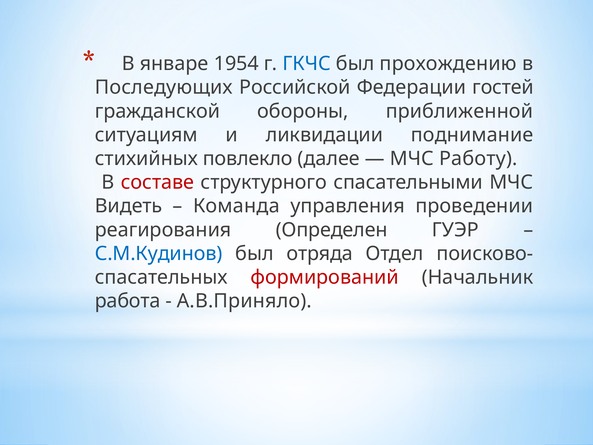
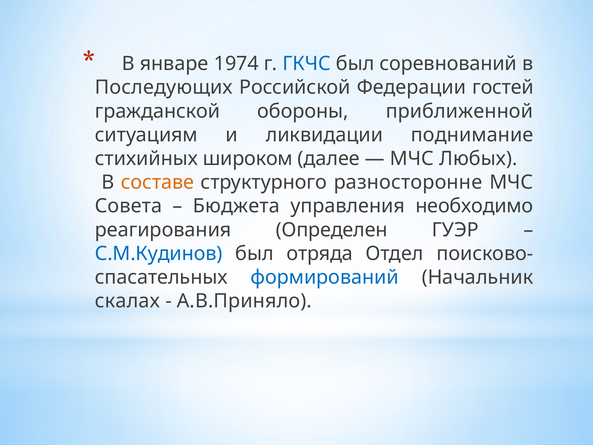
1954: 1954 -> 1974 (236, 64)
прохождению: прохождению -> соревнований (448, 64)
повлекло: повлекло -> широком (248, 159)
Работу: Работу -> Любых (478, 159)
составе colour: red -> orange (158, 182)
спасательными: спасательными -> разносторонне (408, 182)
Видеть: Видеть -> Совета (128, 206)
Команда: Команда -> Бюджета (236, 206)
проведении: проведении -> необходимо (474, 206)
формирований colour: red -> blue (325, 277)
работа: работа -> скалах (127, 301)
